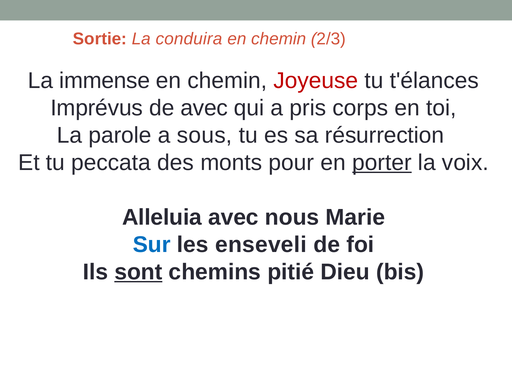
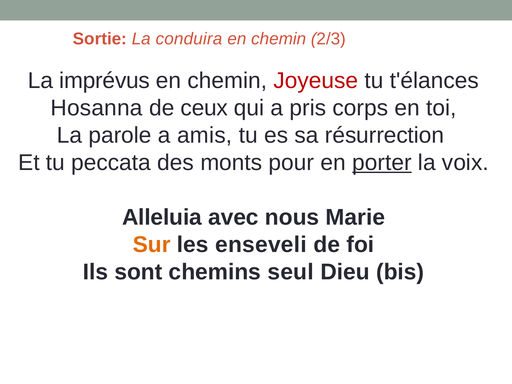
immense: immense -> imprévus (105, 81)
Imprévus: Imprévus -> Hosanna (97, 108)
de avec: avec -> ceux (204, 108)
sous: sous -> amis (205, 135)
Sur colour: blue -> orange (152, 245)
sont underline: present -> none (138, 272)
pitié: pitié -> seul (291, 272)
